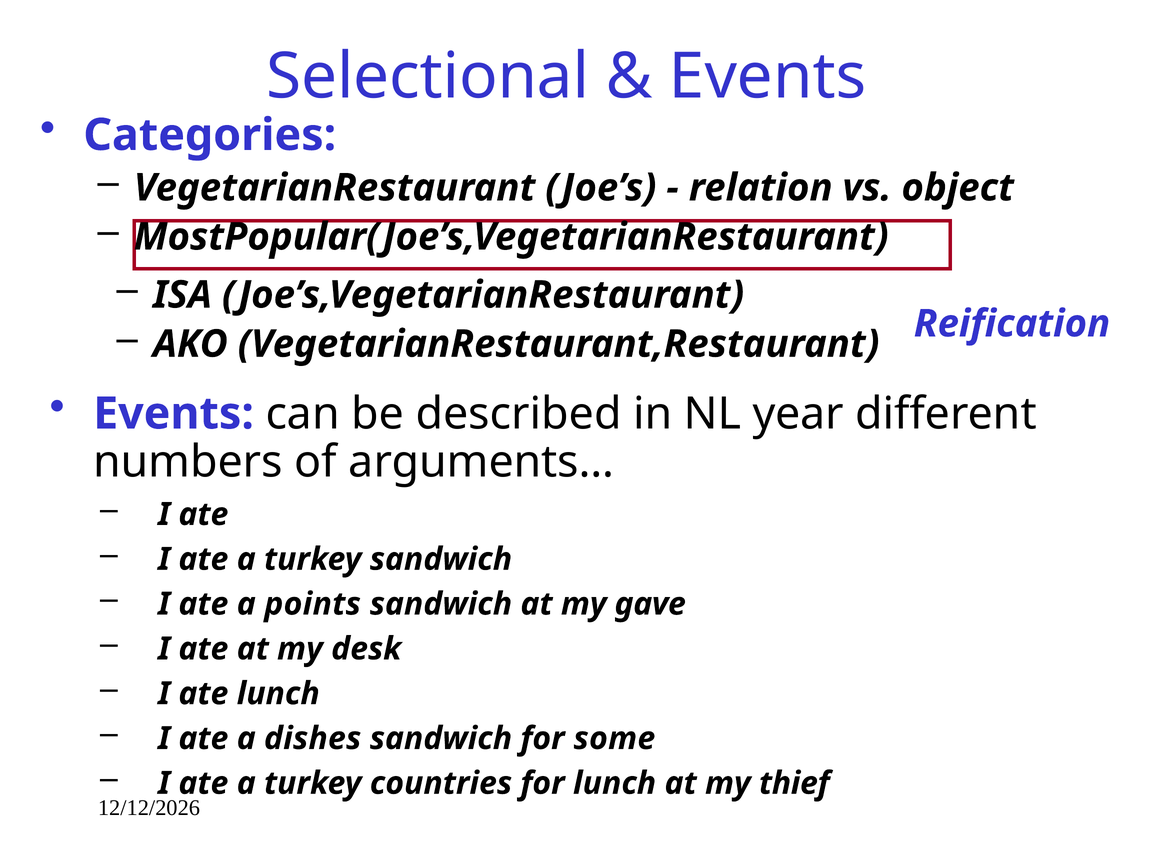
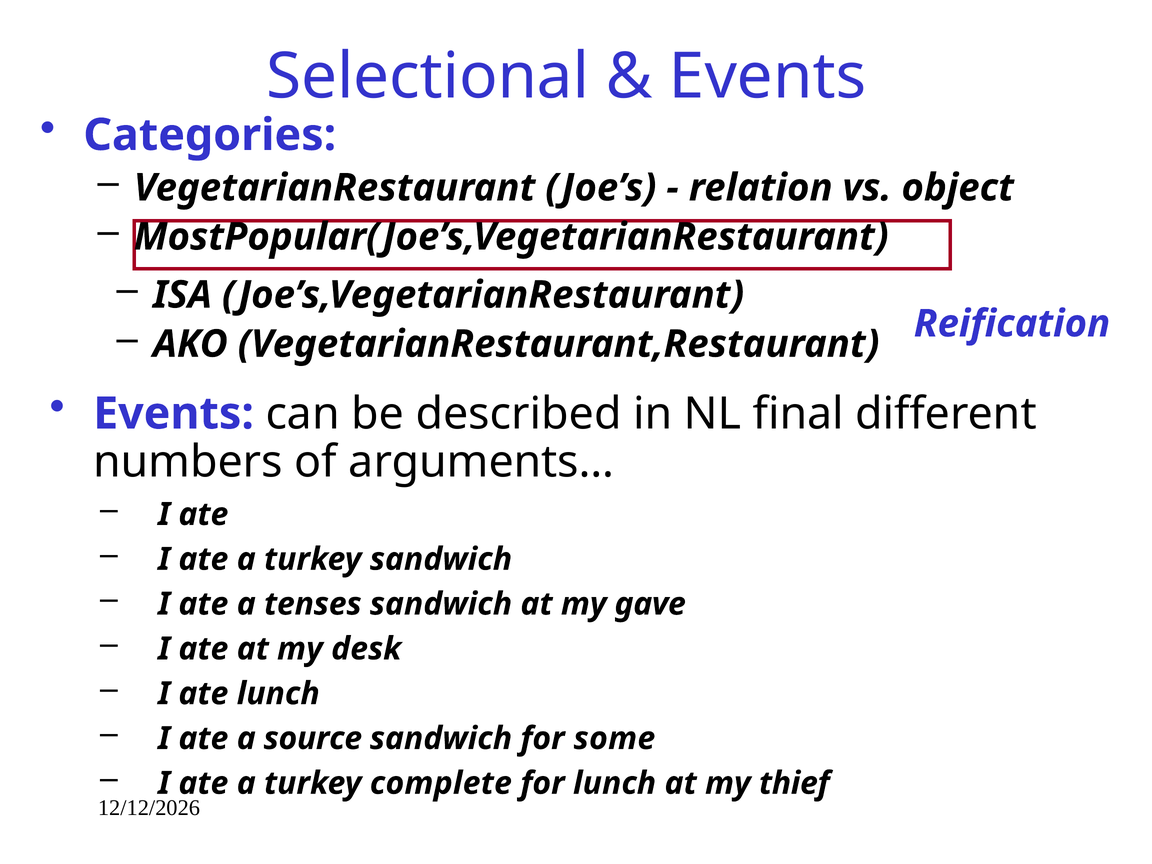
year: year -> final (798, 414)
points: points -> tenses (313, 604)
dishes: dishes -> source (313, 738)
countries: countries -> complete (441, 783)
